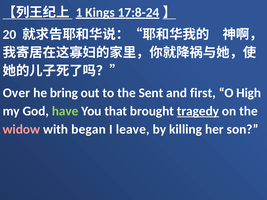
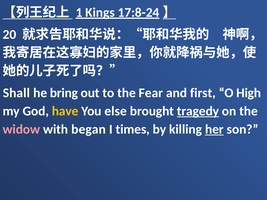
Over: Over -> Shall (16, 93)
Sent: Sent -> Fear (151, 93)
have colour: light green -> yellow (65, 111)
that: that -> else (116, 111)
leave: leave -> times (133, 129)
her underline: none -> present (214, 129)
